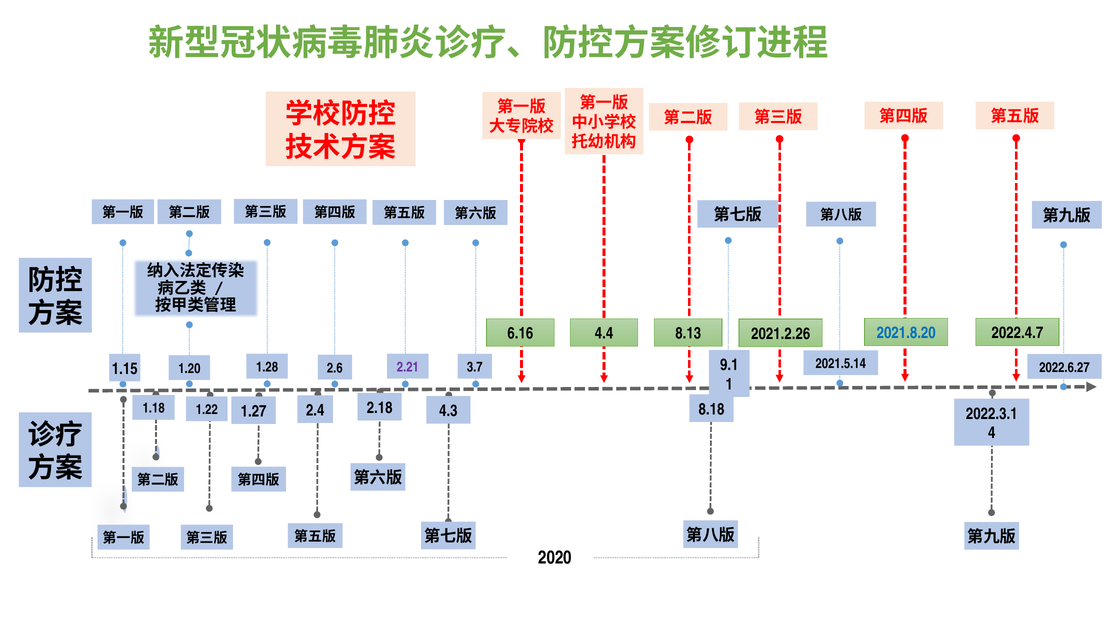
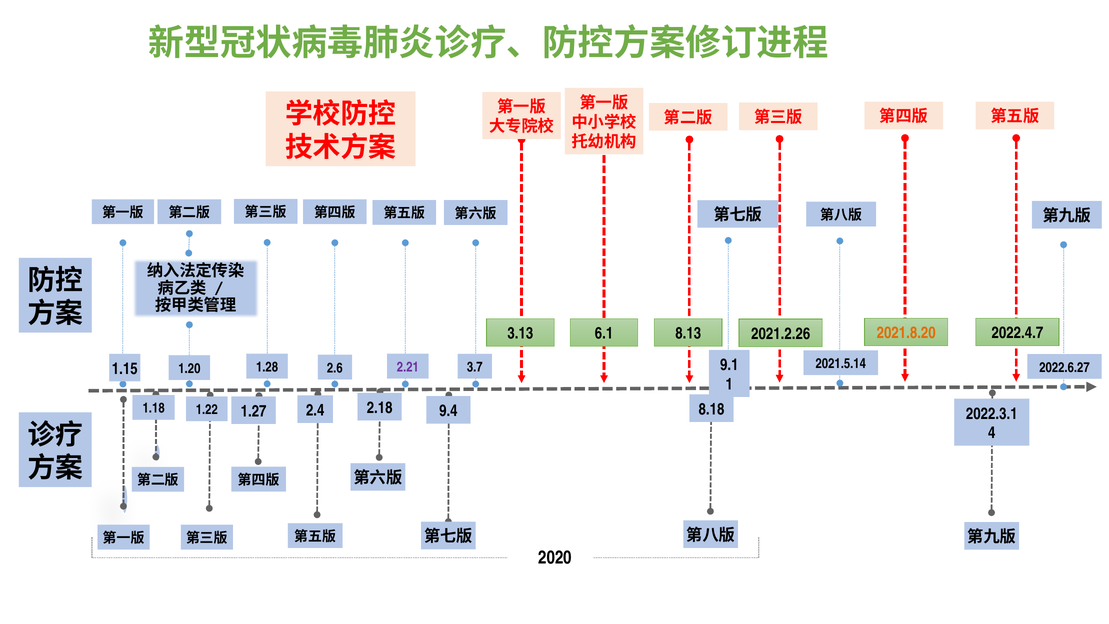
2021.8.20 colour: blue -> orange (906, 333)
6.16: 6.16 -> 3.13 (520, 333)
4.4: 4.4 -> 6.1 (604, 333)
4.3: 4.3 -> 9.4 (448, 411)
